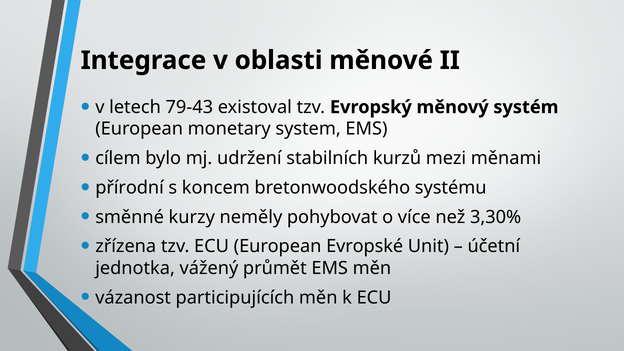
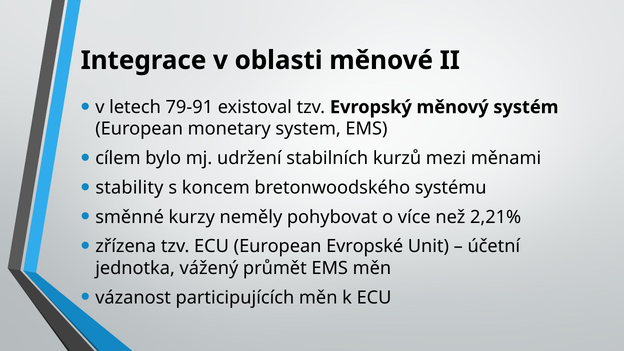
79-43: 79-43 -> 79-91 (189, 107)
přírodní: přírodní -> stability (129, 188)
3,30%: 3,30% -> 2,21% (496, 217)
